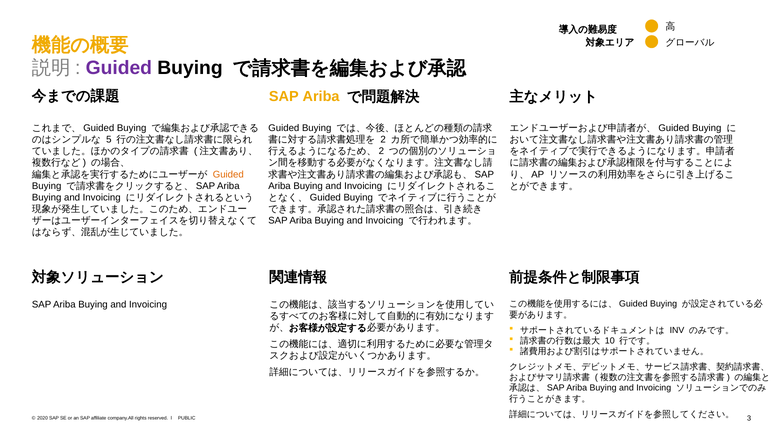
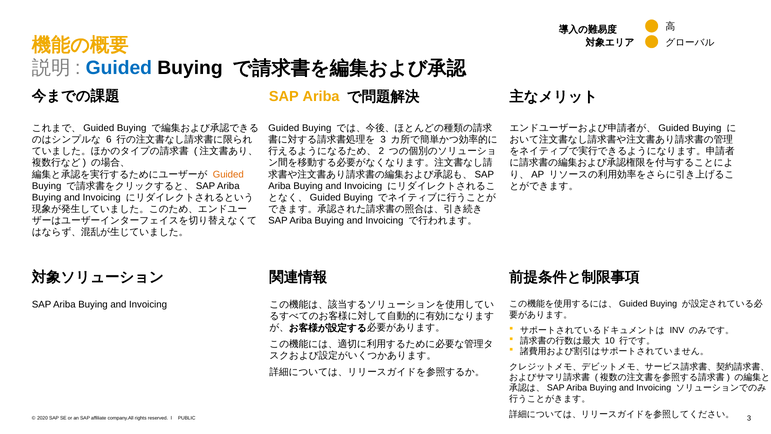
Guided colour: purple -> blue (119, 68)
5: 5 -> 6 (109, 139)
2: 2 -> 3 (383, 139)
